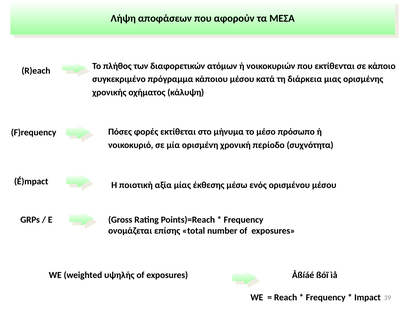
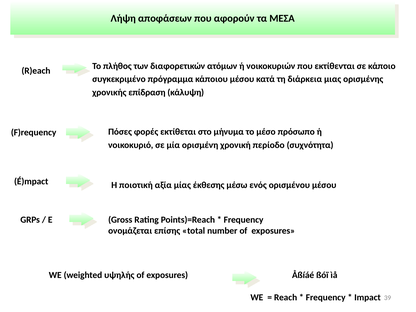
οχήματος: οχήματος -> επίδραση (147, 93)
